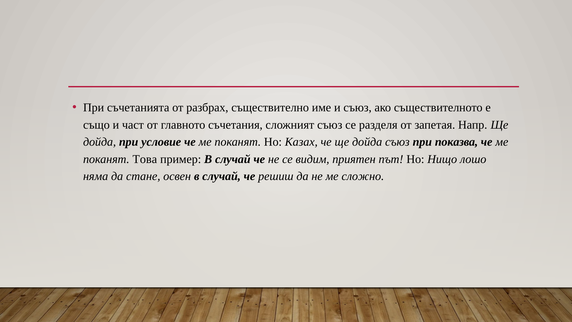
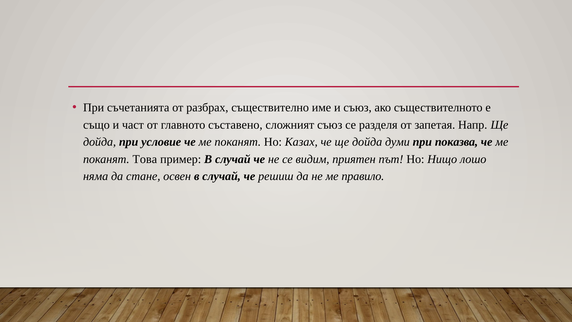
съчетания: съчетания -> съставено (235, 125)
дойда съюз: съюз -> думи (397, 142)
сложно: сложно -> правило (363, 176)
